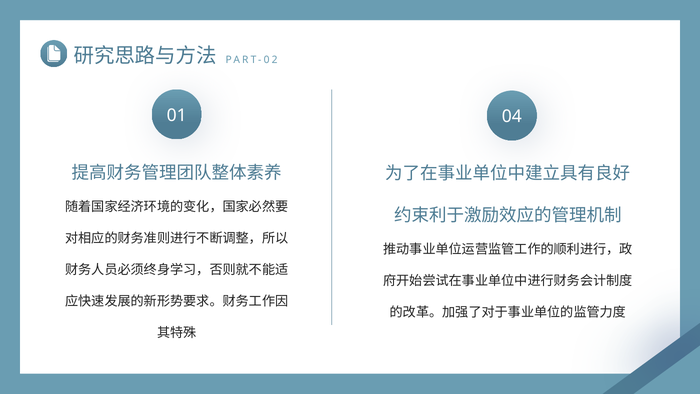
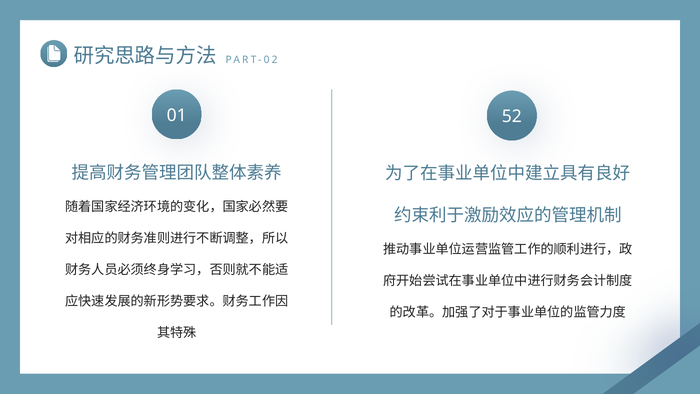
04: 04 -> 52 (512, 117)
